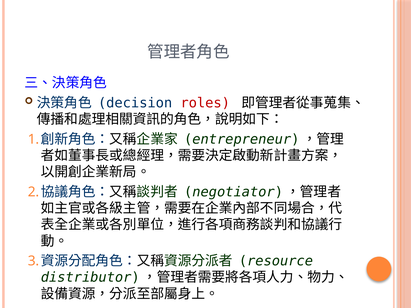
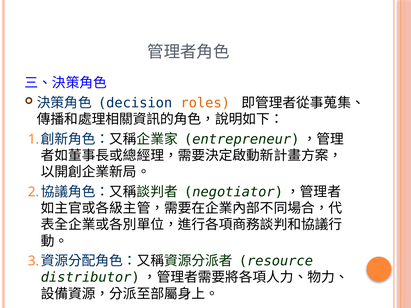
roles colour: red -> orange (205, 103)
